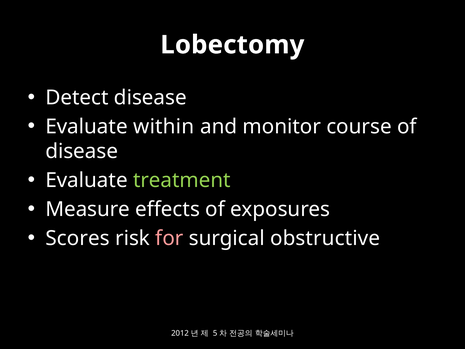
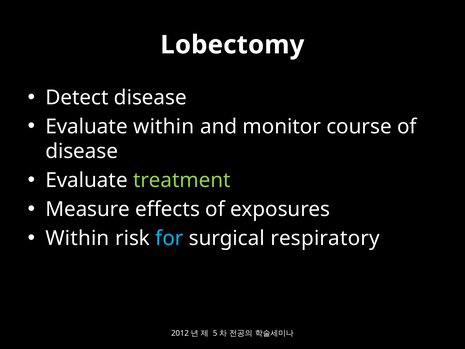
Scores: Scores -> Within (77, 238)
for colour: pink -> light blue (169, 238)
obstructive: obstructive -> respiratory (325, 238)
